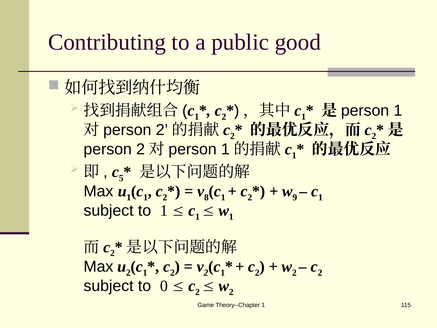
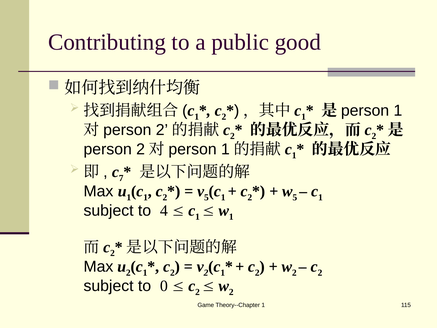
5: 5 -> 7 (121, 178)
8: 8 -> 5 (206, 197)
9: 9 -> 5 (295, 197)
to 1: 1 -> 4 (164, 211)
